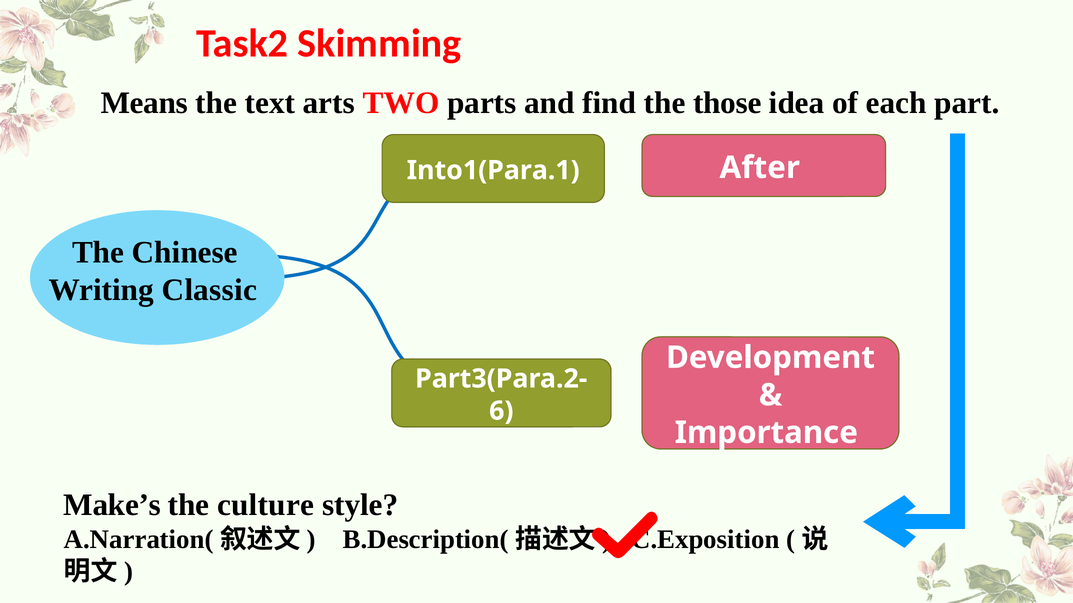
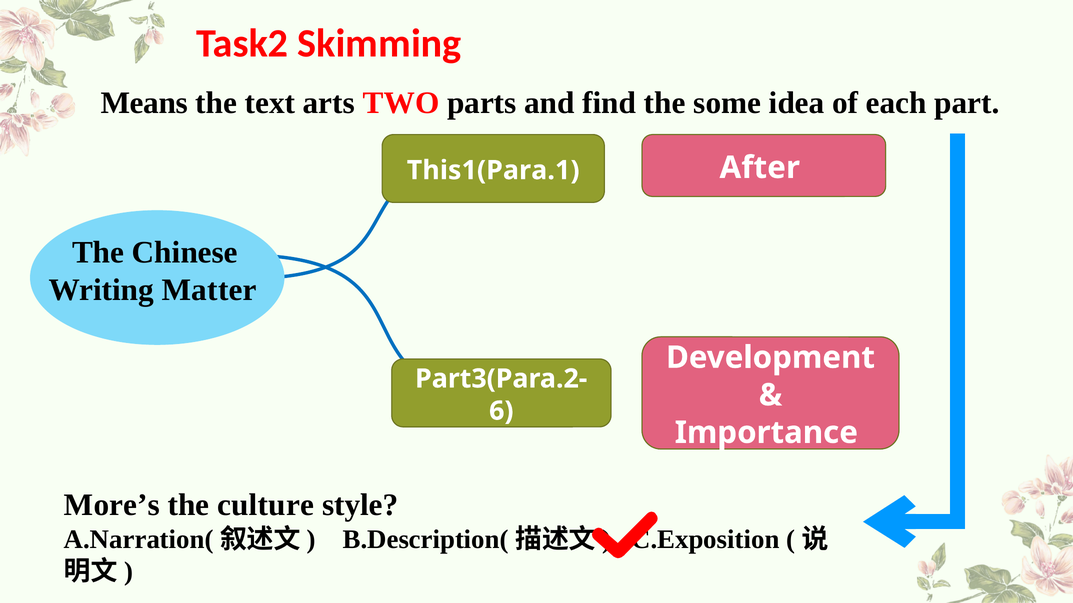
those: those -> some (727, 103)
Into1(Para.1: Into1(Para.1 -> This1(Para.1 (493, 171)
Classic: Classic -> Matter (209, 290)
Make’s: Make’s -> More’s (112, 505)
